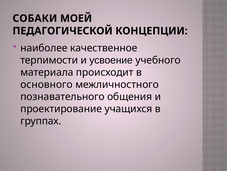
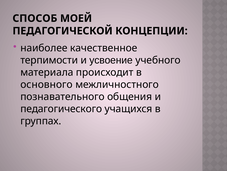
СОБАКИ: СОБАКИ -> СПОСОБ (35, 18)
проектирование: проектирование -> педагогического (61, 108)
